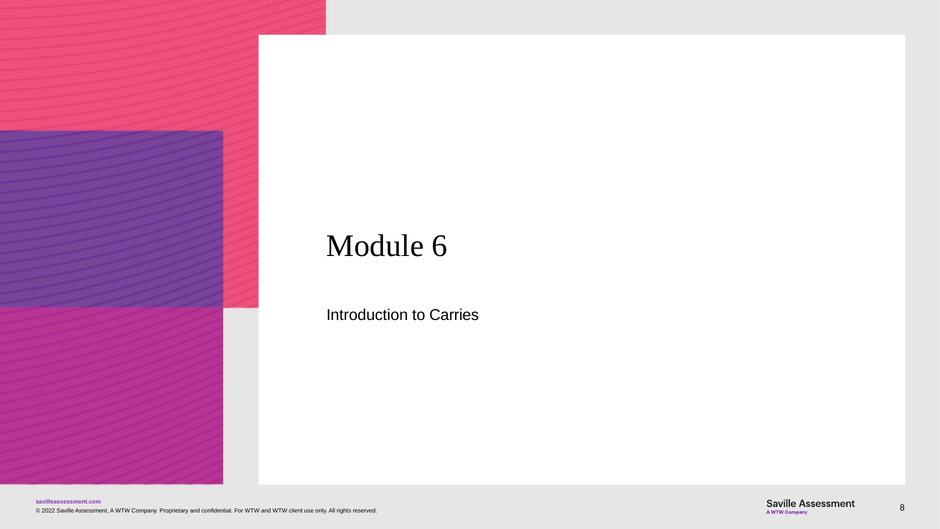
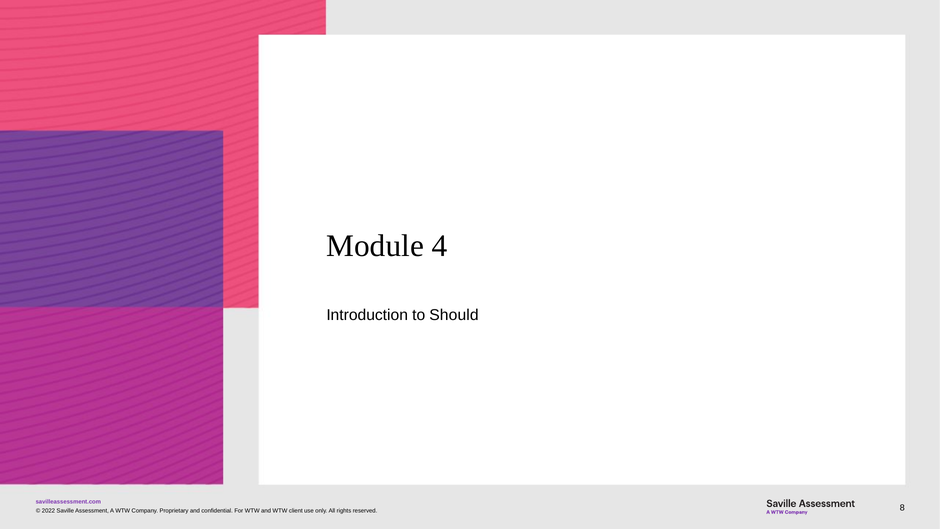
6: 6 -> 4 (440, 246)
Carries: Carries -> Should (454, 315)
